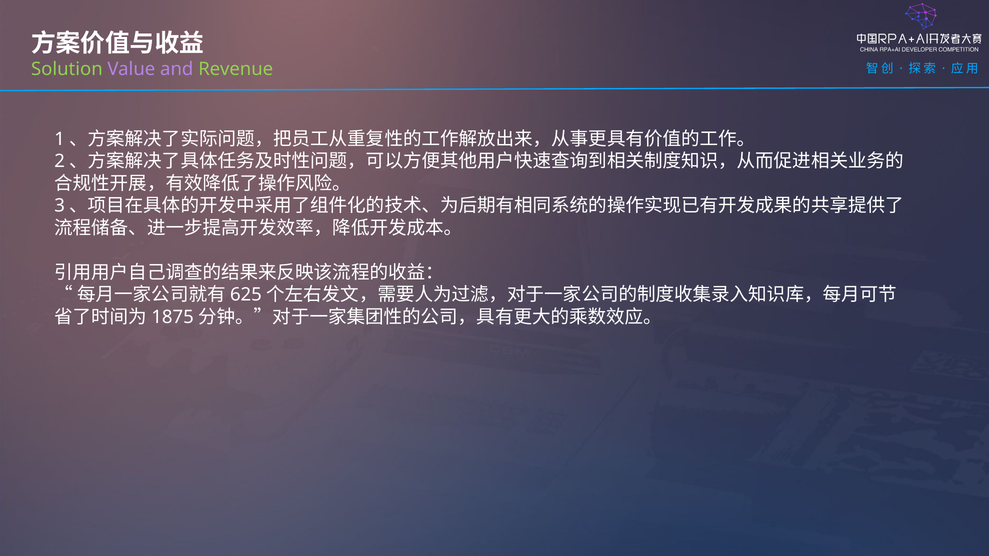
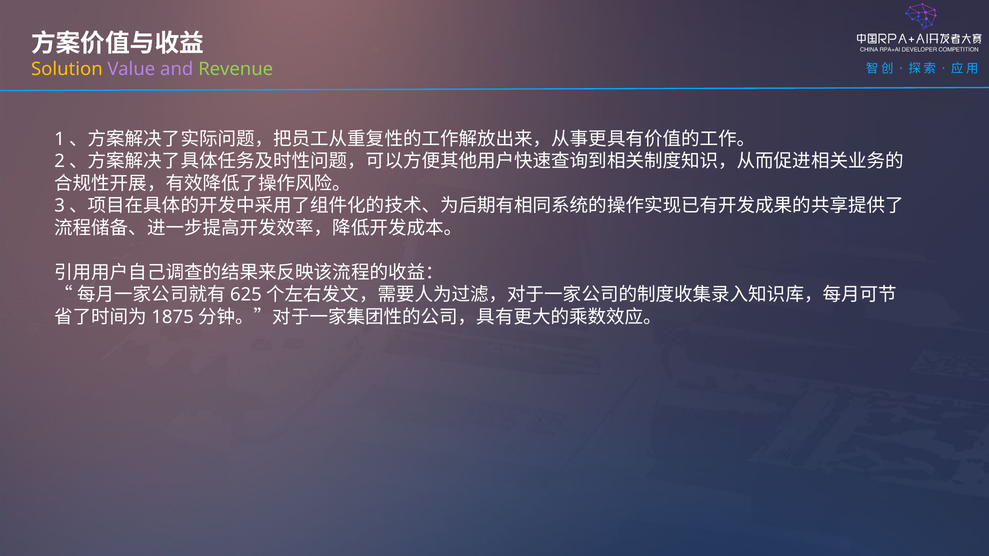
Solution colour: light green -> yellow (67, 69)
